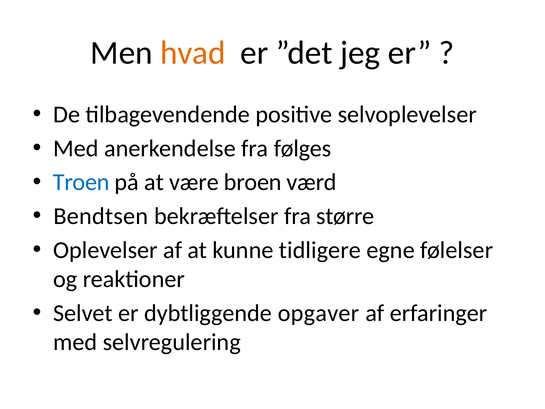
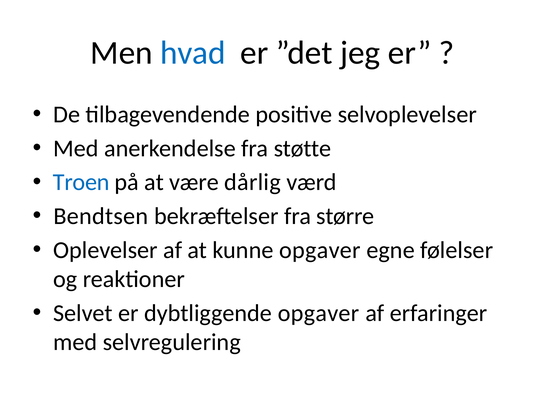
hvad colour: orange -> blue (193, 53)
følges: følges -> støtte (302, 148)
broen: broen -> dårlig (253, 182)
kunne tidligere: tidligere -> opgaver (320, 250)
